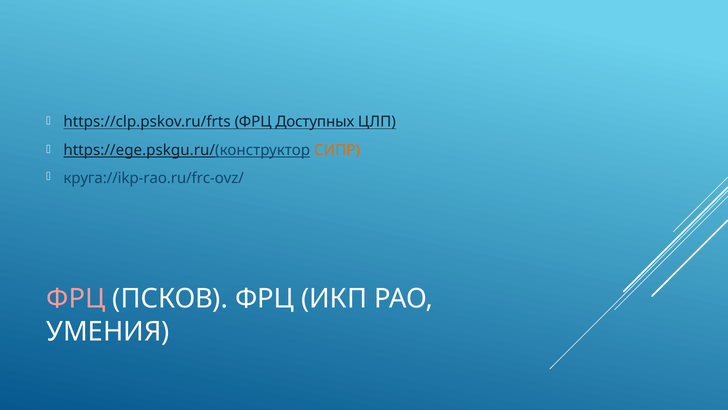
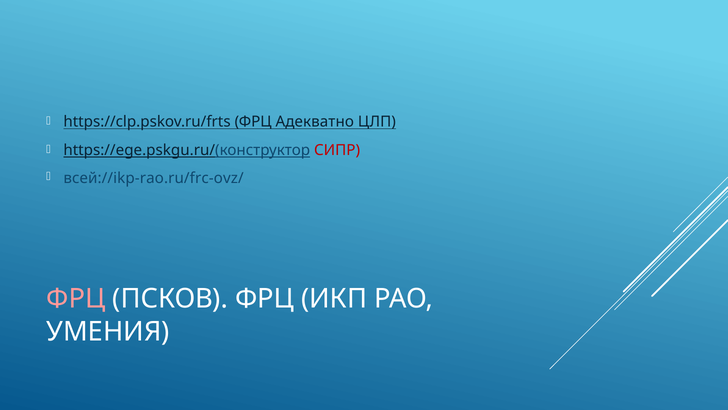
Доступных: Доступных -> Адекватно (315, 122)
СИПР colour: orange -> red (337, 150)
круга://ikp-rao.ru/frc-ovz/: круга://ikp-rao.ru/frc-ovz/ -> всей://ikp-rao.ru/frc-ovz/ (154, 178)
